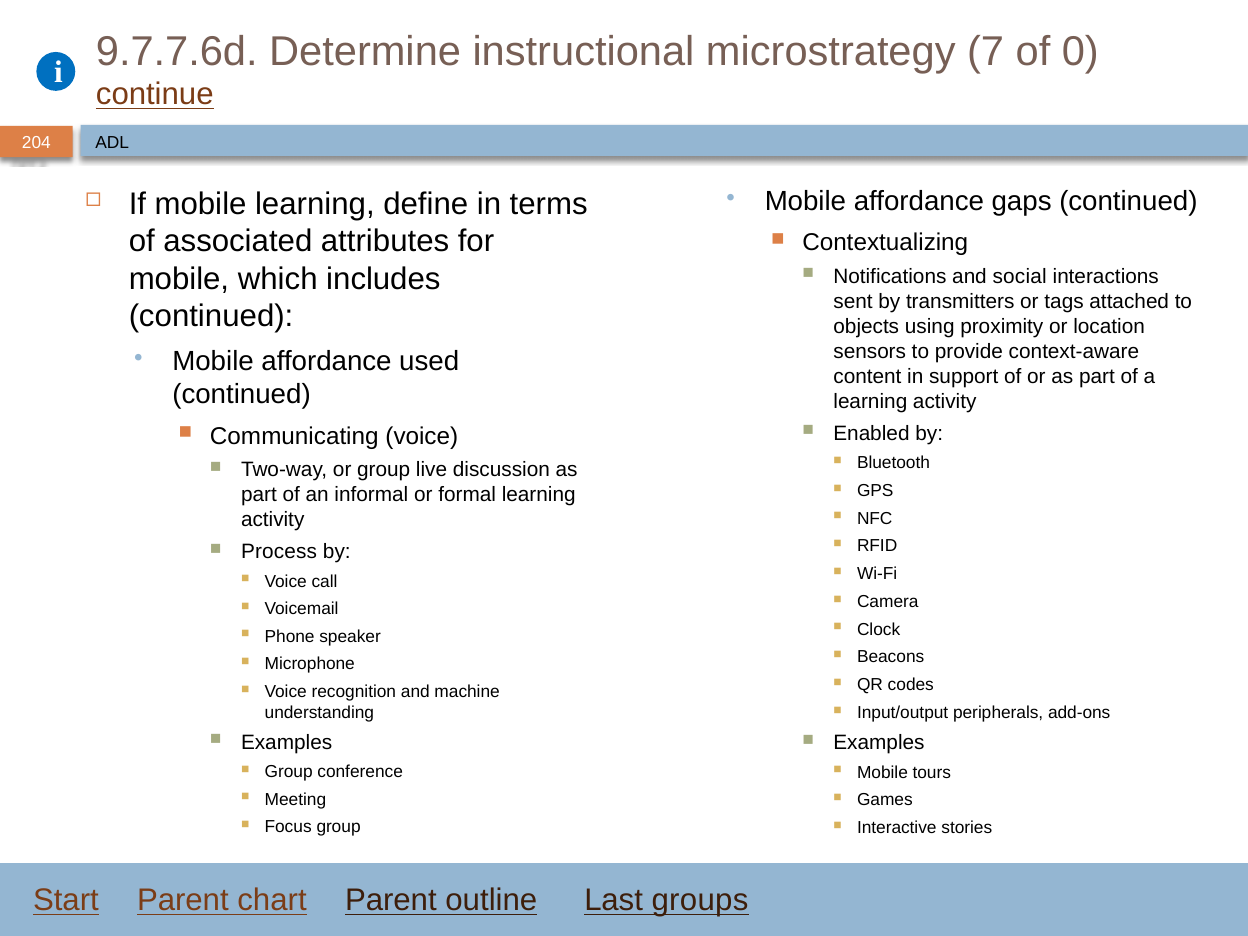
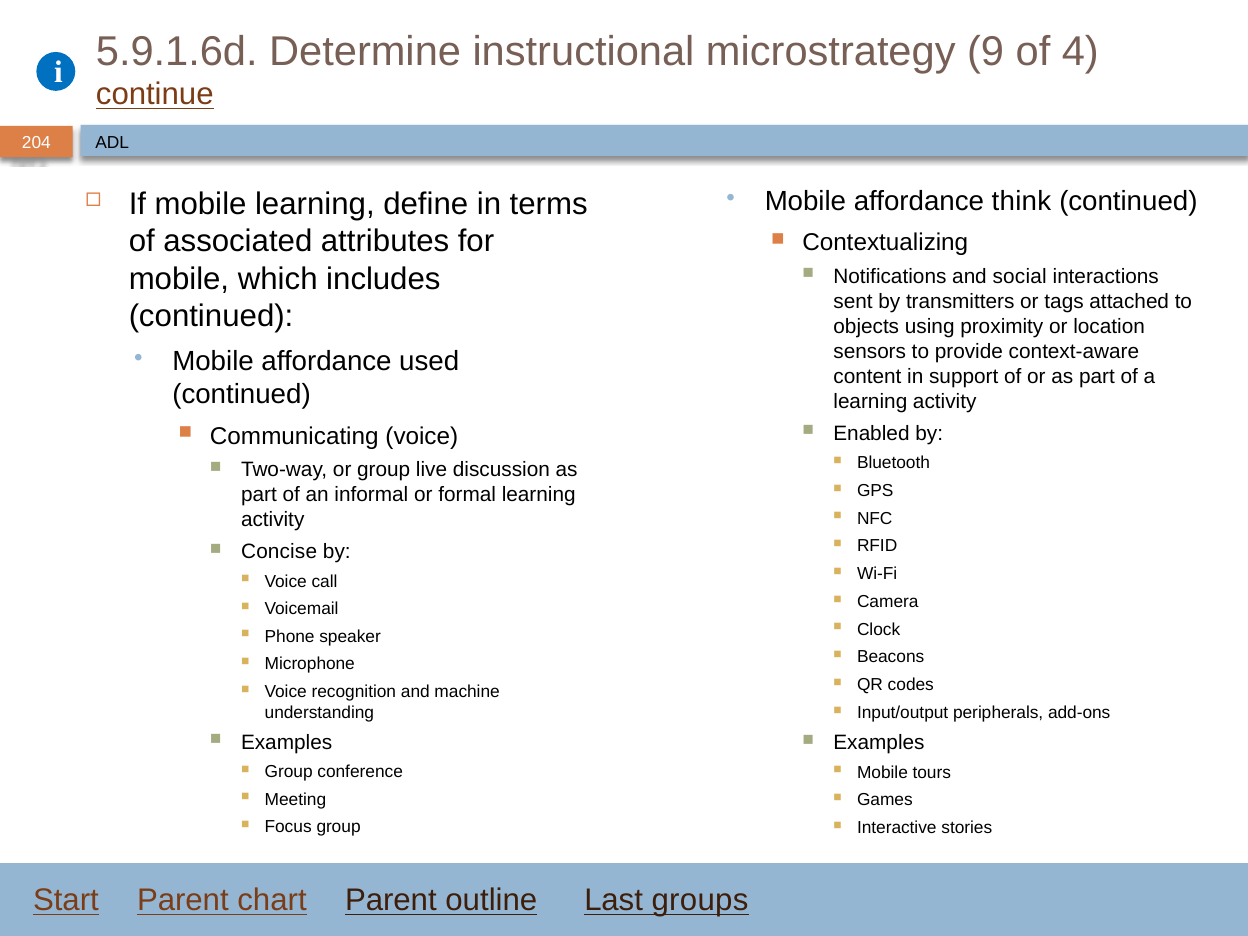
9.7.7.6d: 9.7.7.6d -> 5.9.1.6d (177, 52)
7: 7 -> 9 (986, 52)
0: 0 -> 4 (1080, 52)
gaps: gaps -> think (1021, 201)
Process: Process -> Concise (279, 552)
